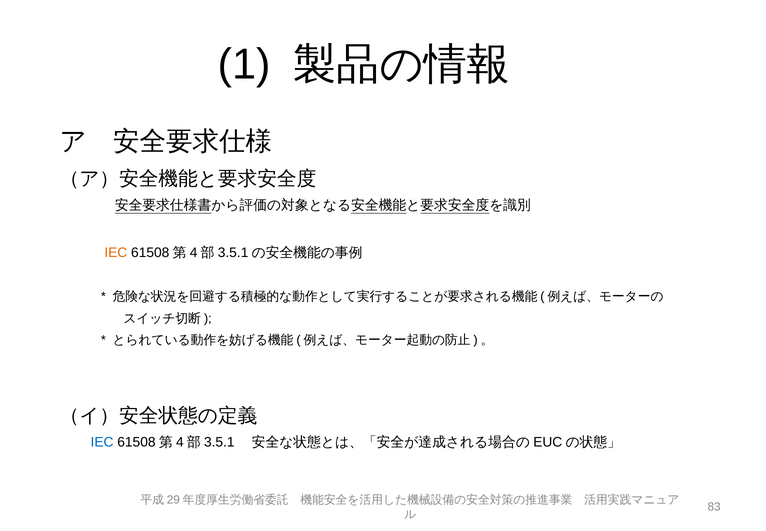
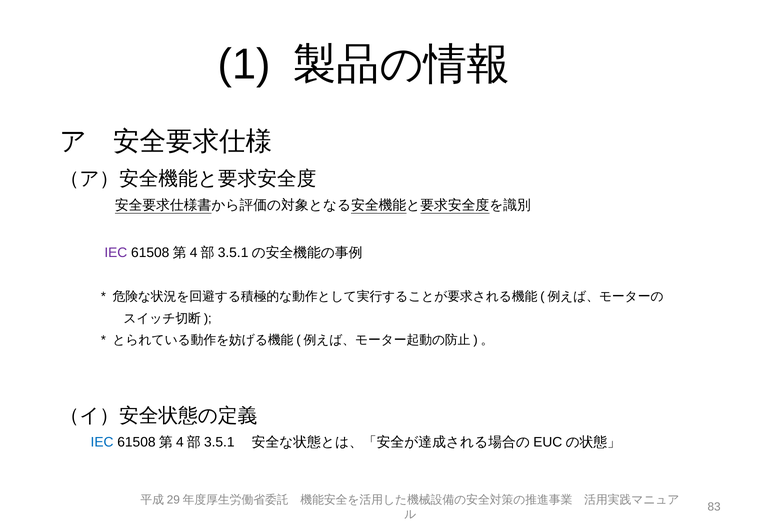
IEC colour: orange -> purple (116, 252)
